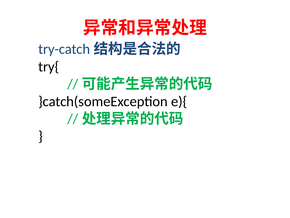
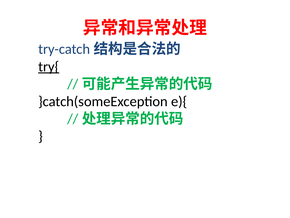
try{ underline: none -> present (49, 66)
